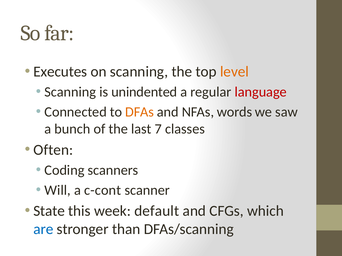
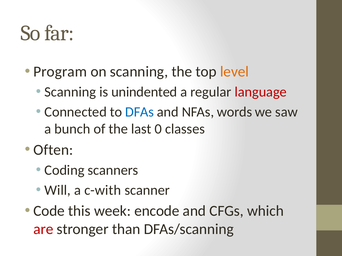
Executes: Executes -> Program (60, 72)
DFAs colour: orange -> blue (140, 112)
7: 7 -> 0 (158, 129)
c-cont: c-cont -> c-with (103, 190)
State: State -> Code (49, 211)
default: default -> encode (157, 211)
are colour: blue -> red (43, 230)
